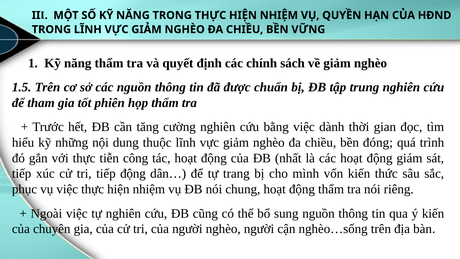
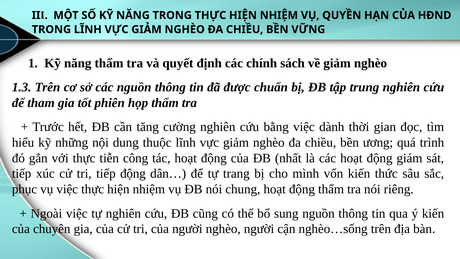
1.5: 1.5 -> 1.3 (22, 87)
đóng: đóng -> ương (378, 142)
